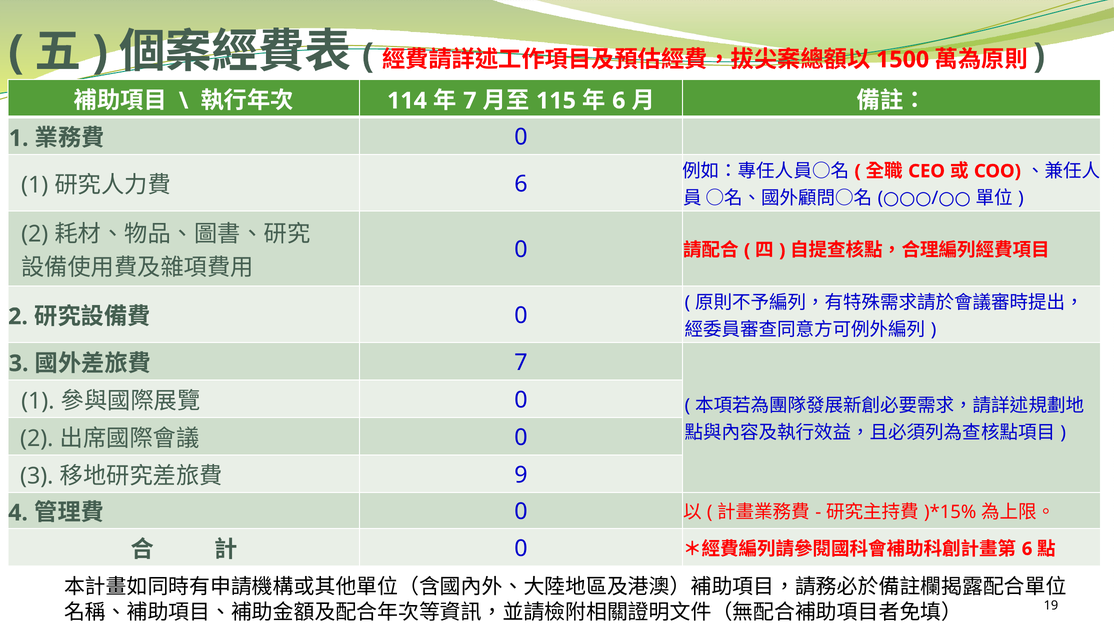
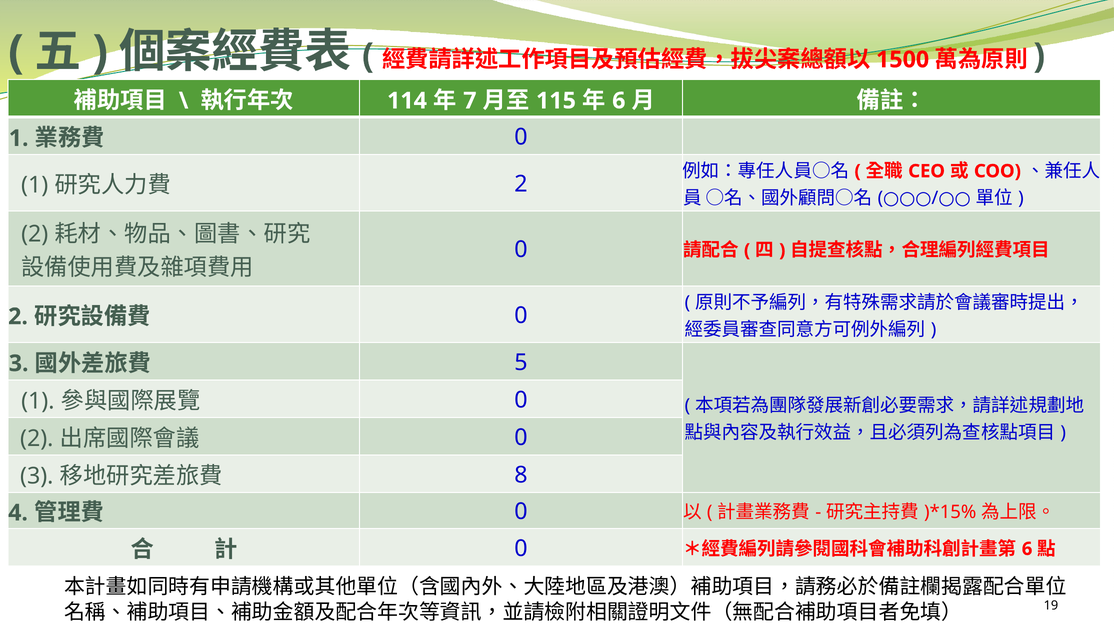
6: 6 -> 2 (521, 184)
7: 7 -> 5 (521, 362)
9: 9 -> 8 (521, 475)
